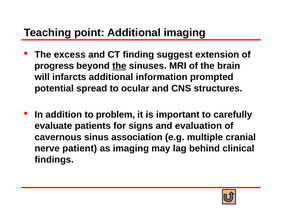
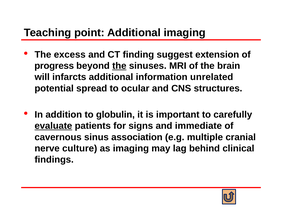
prompted: prompted -> unrelated (212, 77)
problem: problem -> globulin (115, 115)
evaluate underline: none -> present (53, 126)
evaluation: evaluation -> immediate (198, 126)
patient: patient -> culture (80, 149)
